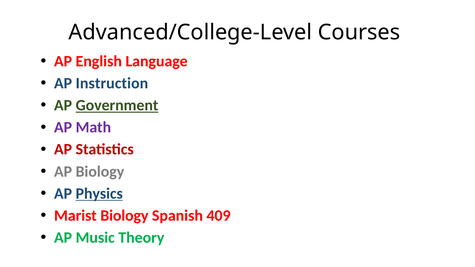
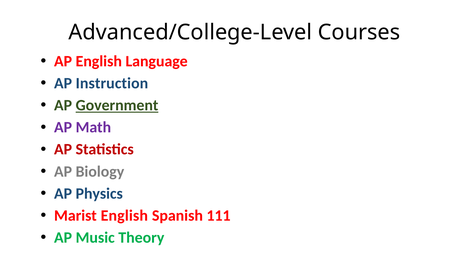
Physics underline: present -> none (99, 194)
Marist Biology: Biology -> English (124, 216)
409: 409 -> 111 (219, 216)
